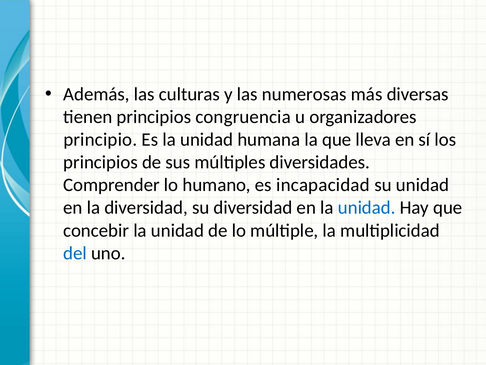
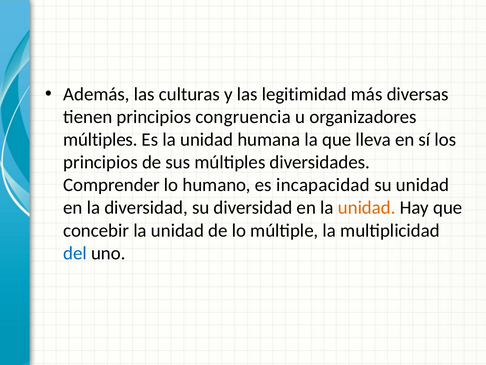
numerosas: numerosas -> legitimidad (304, 94)
principio: principio -> múltiples (100, 139)
unidad colour: blue -> orange (367, 207)
